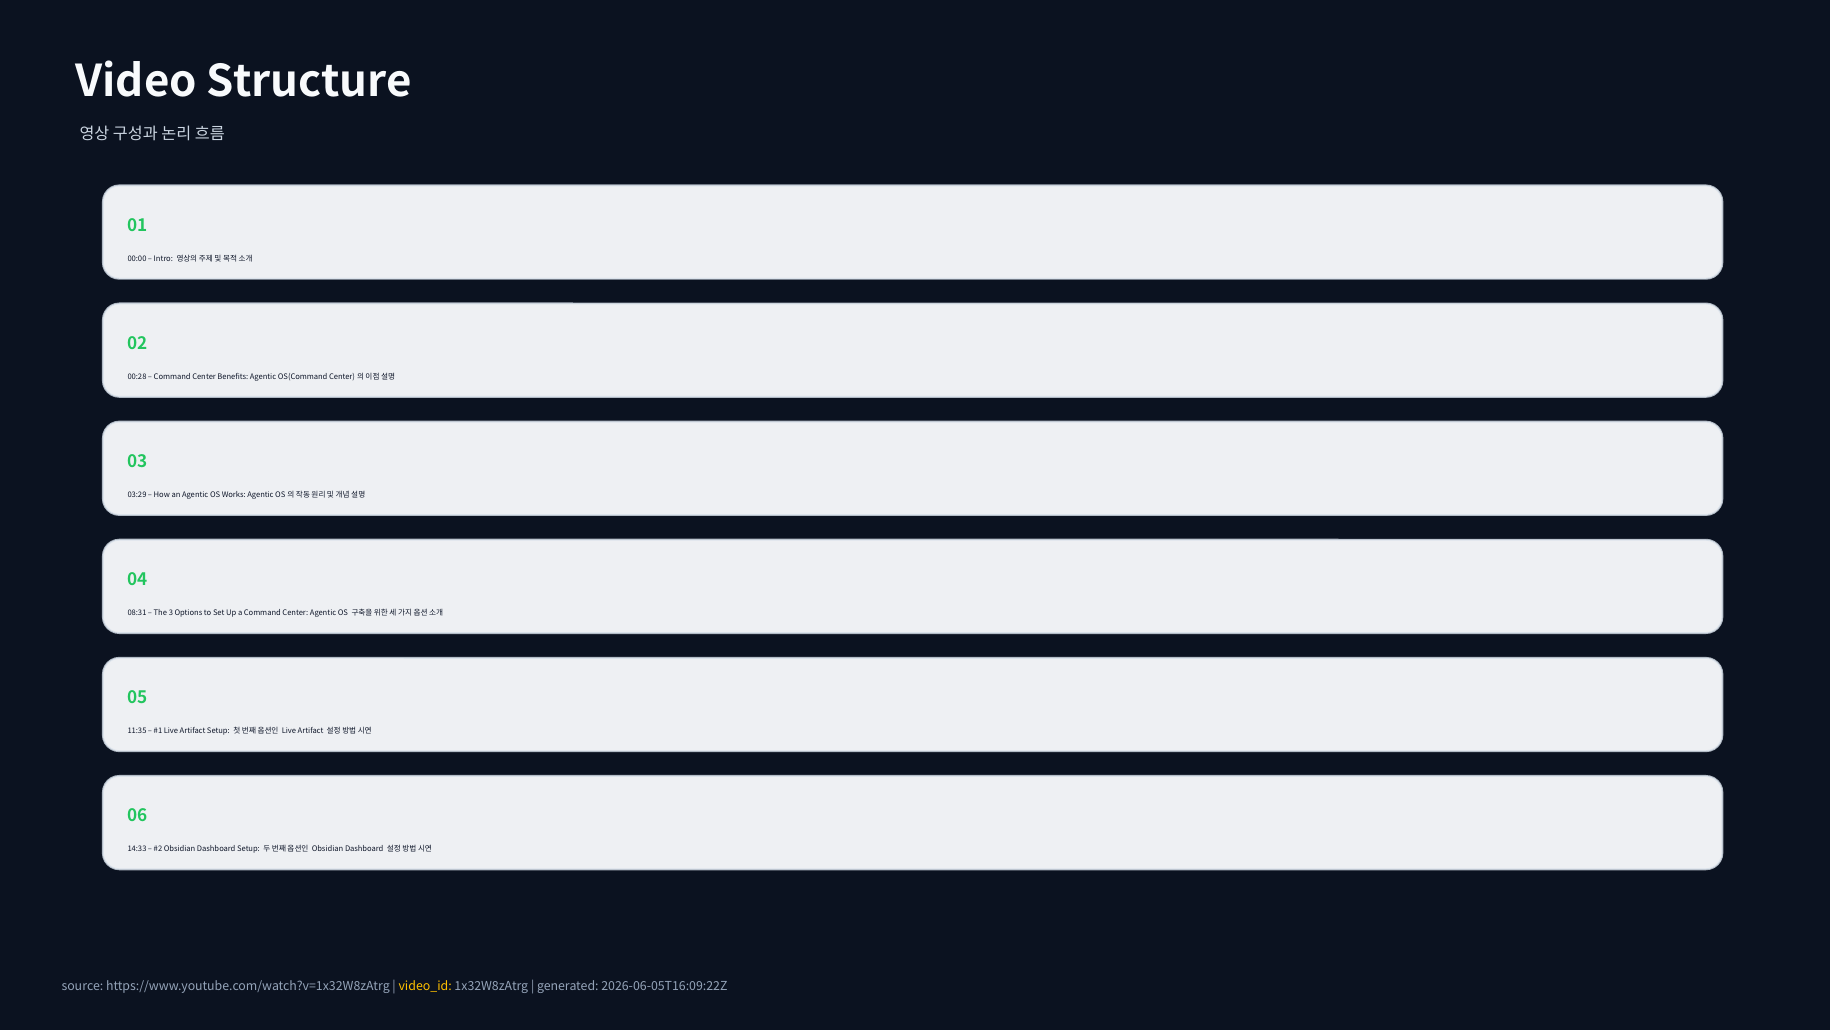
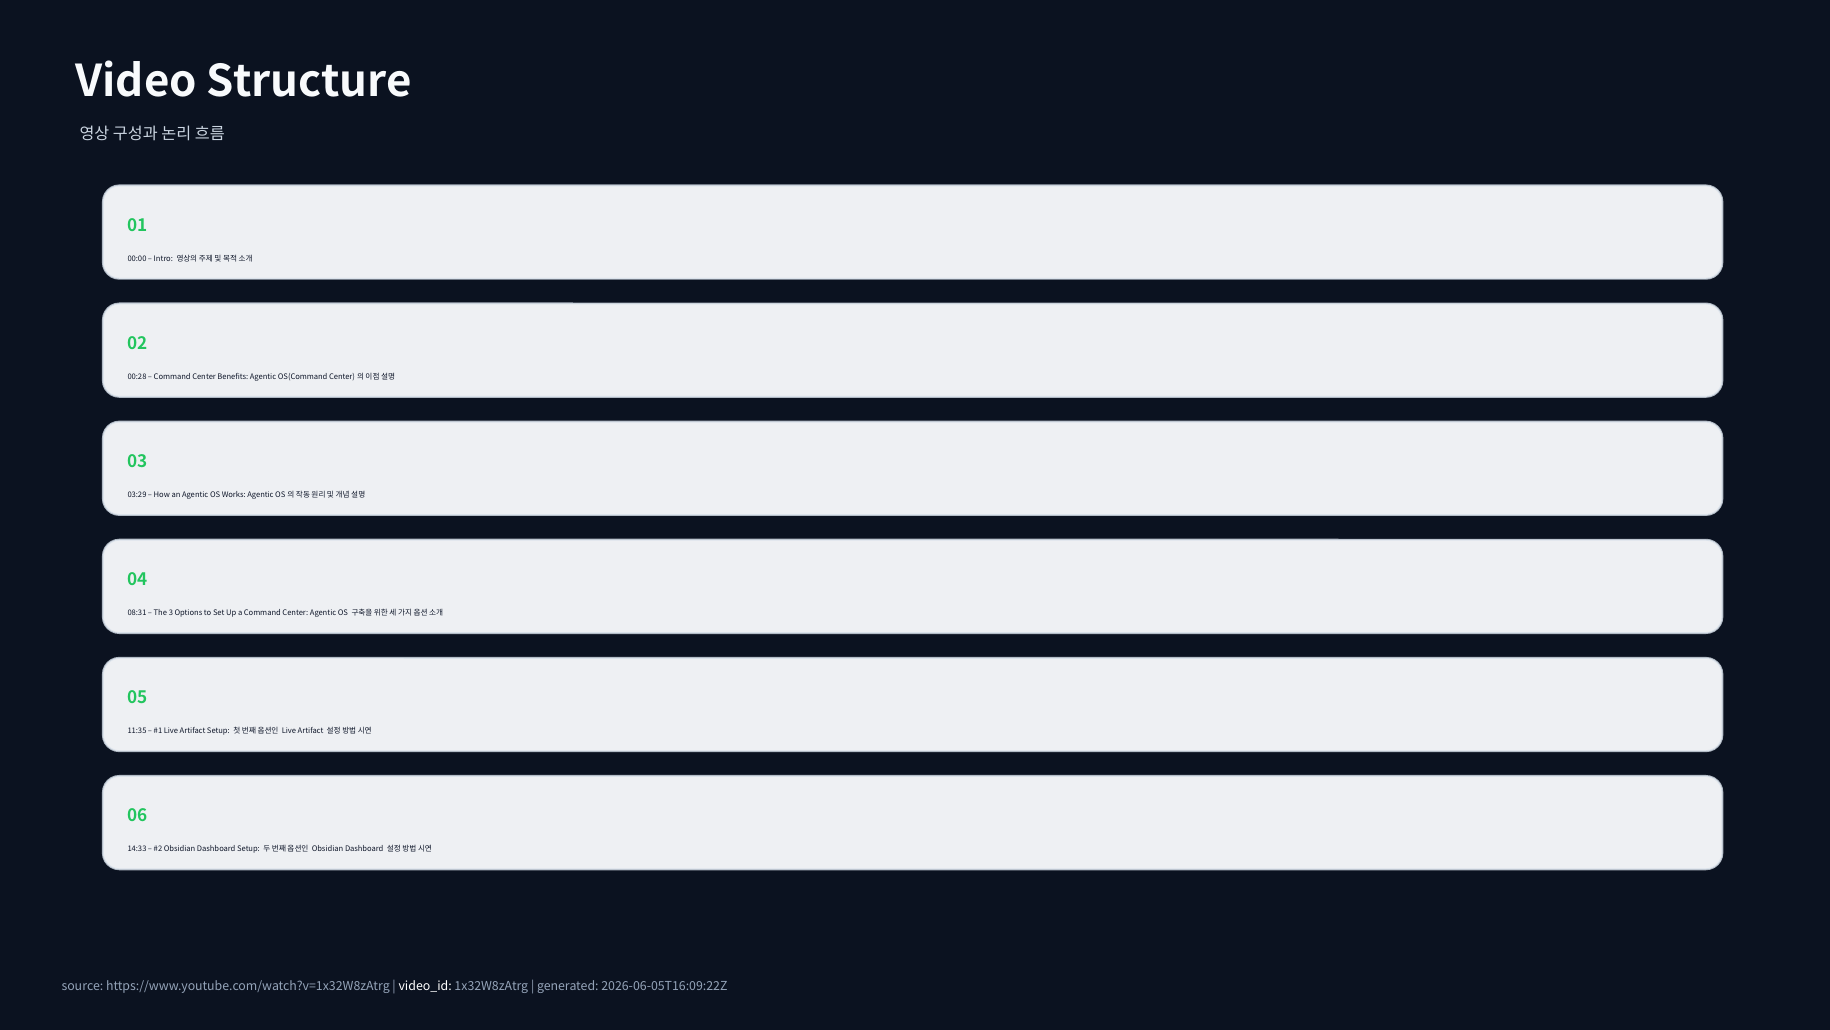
video_id colour: yellow -> white (425, 986)
